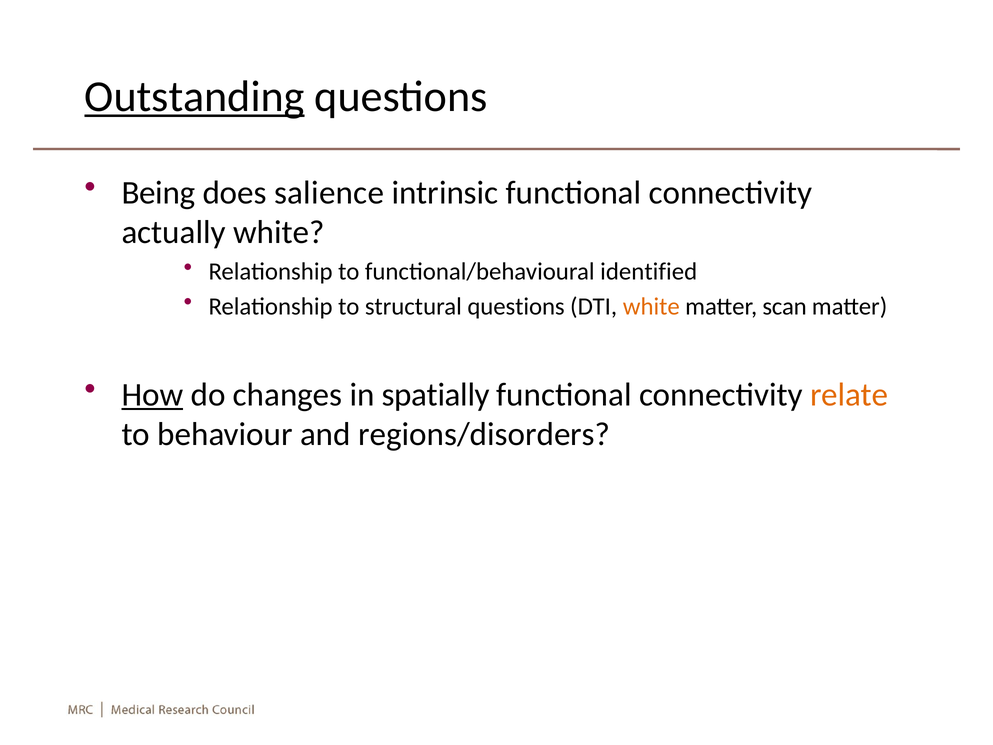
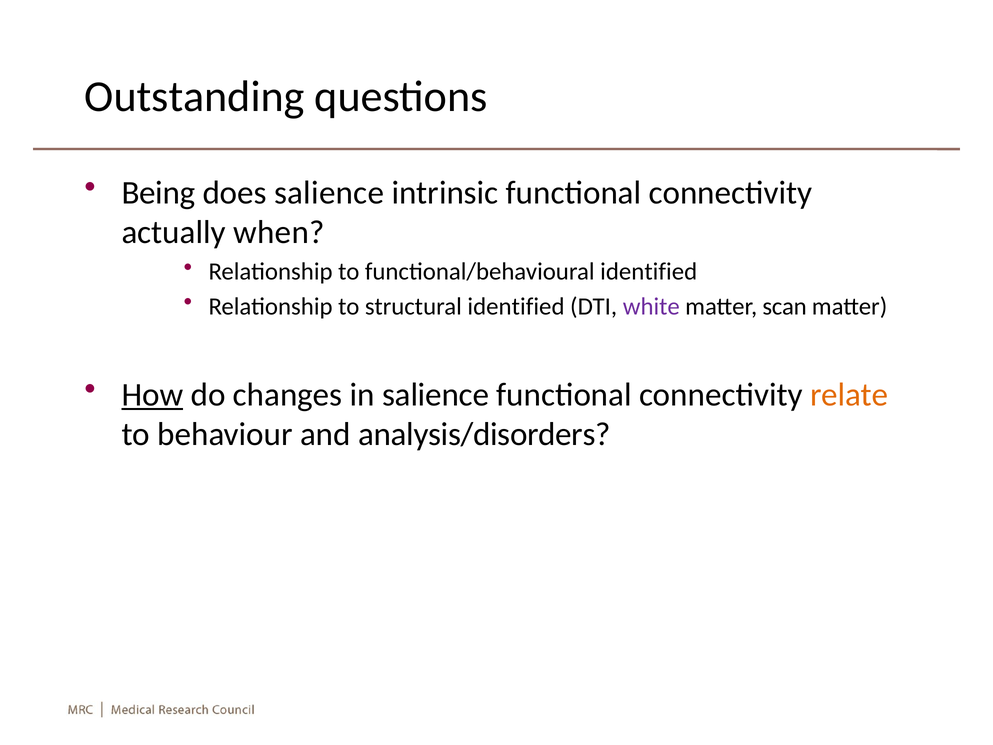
Outstanding underline: present -> none (194, 97)
actually white: white -> when (279, 232)
structural questions: questions -> identified (516, 306)
white colour: orange -> purple (651, 306)
in spatially: spatially -> salience (436, 395)
regions/disorders: regions/disorders -> analysis/disorders (484, 434)
